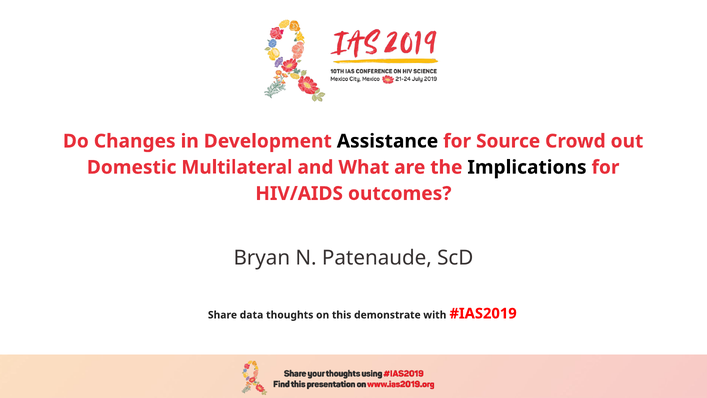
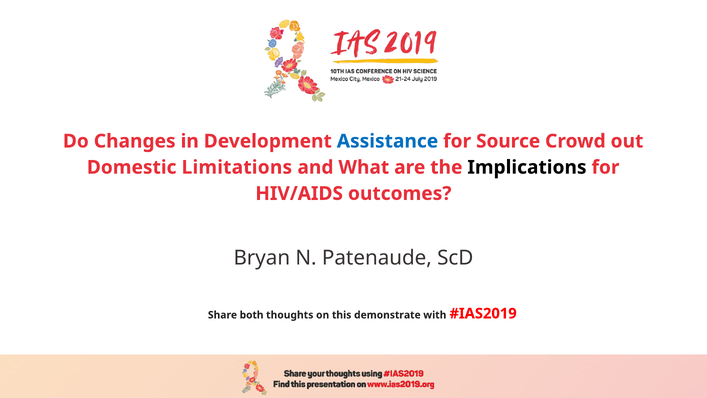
Assistance colour: black -> blue (387, 141)
Multilateral: Multilateral -> Limitations (237, 167)
data: data -> both (252, 315)
